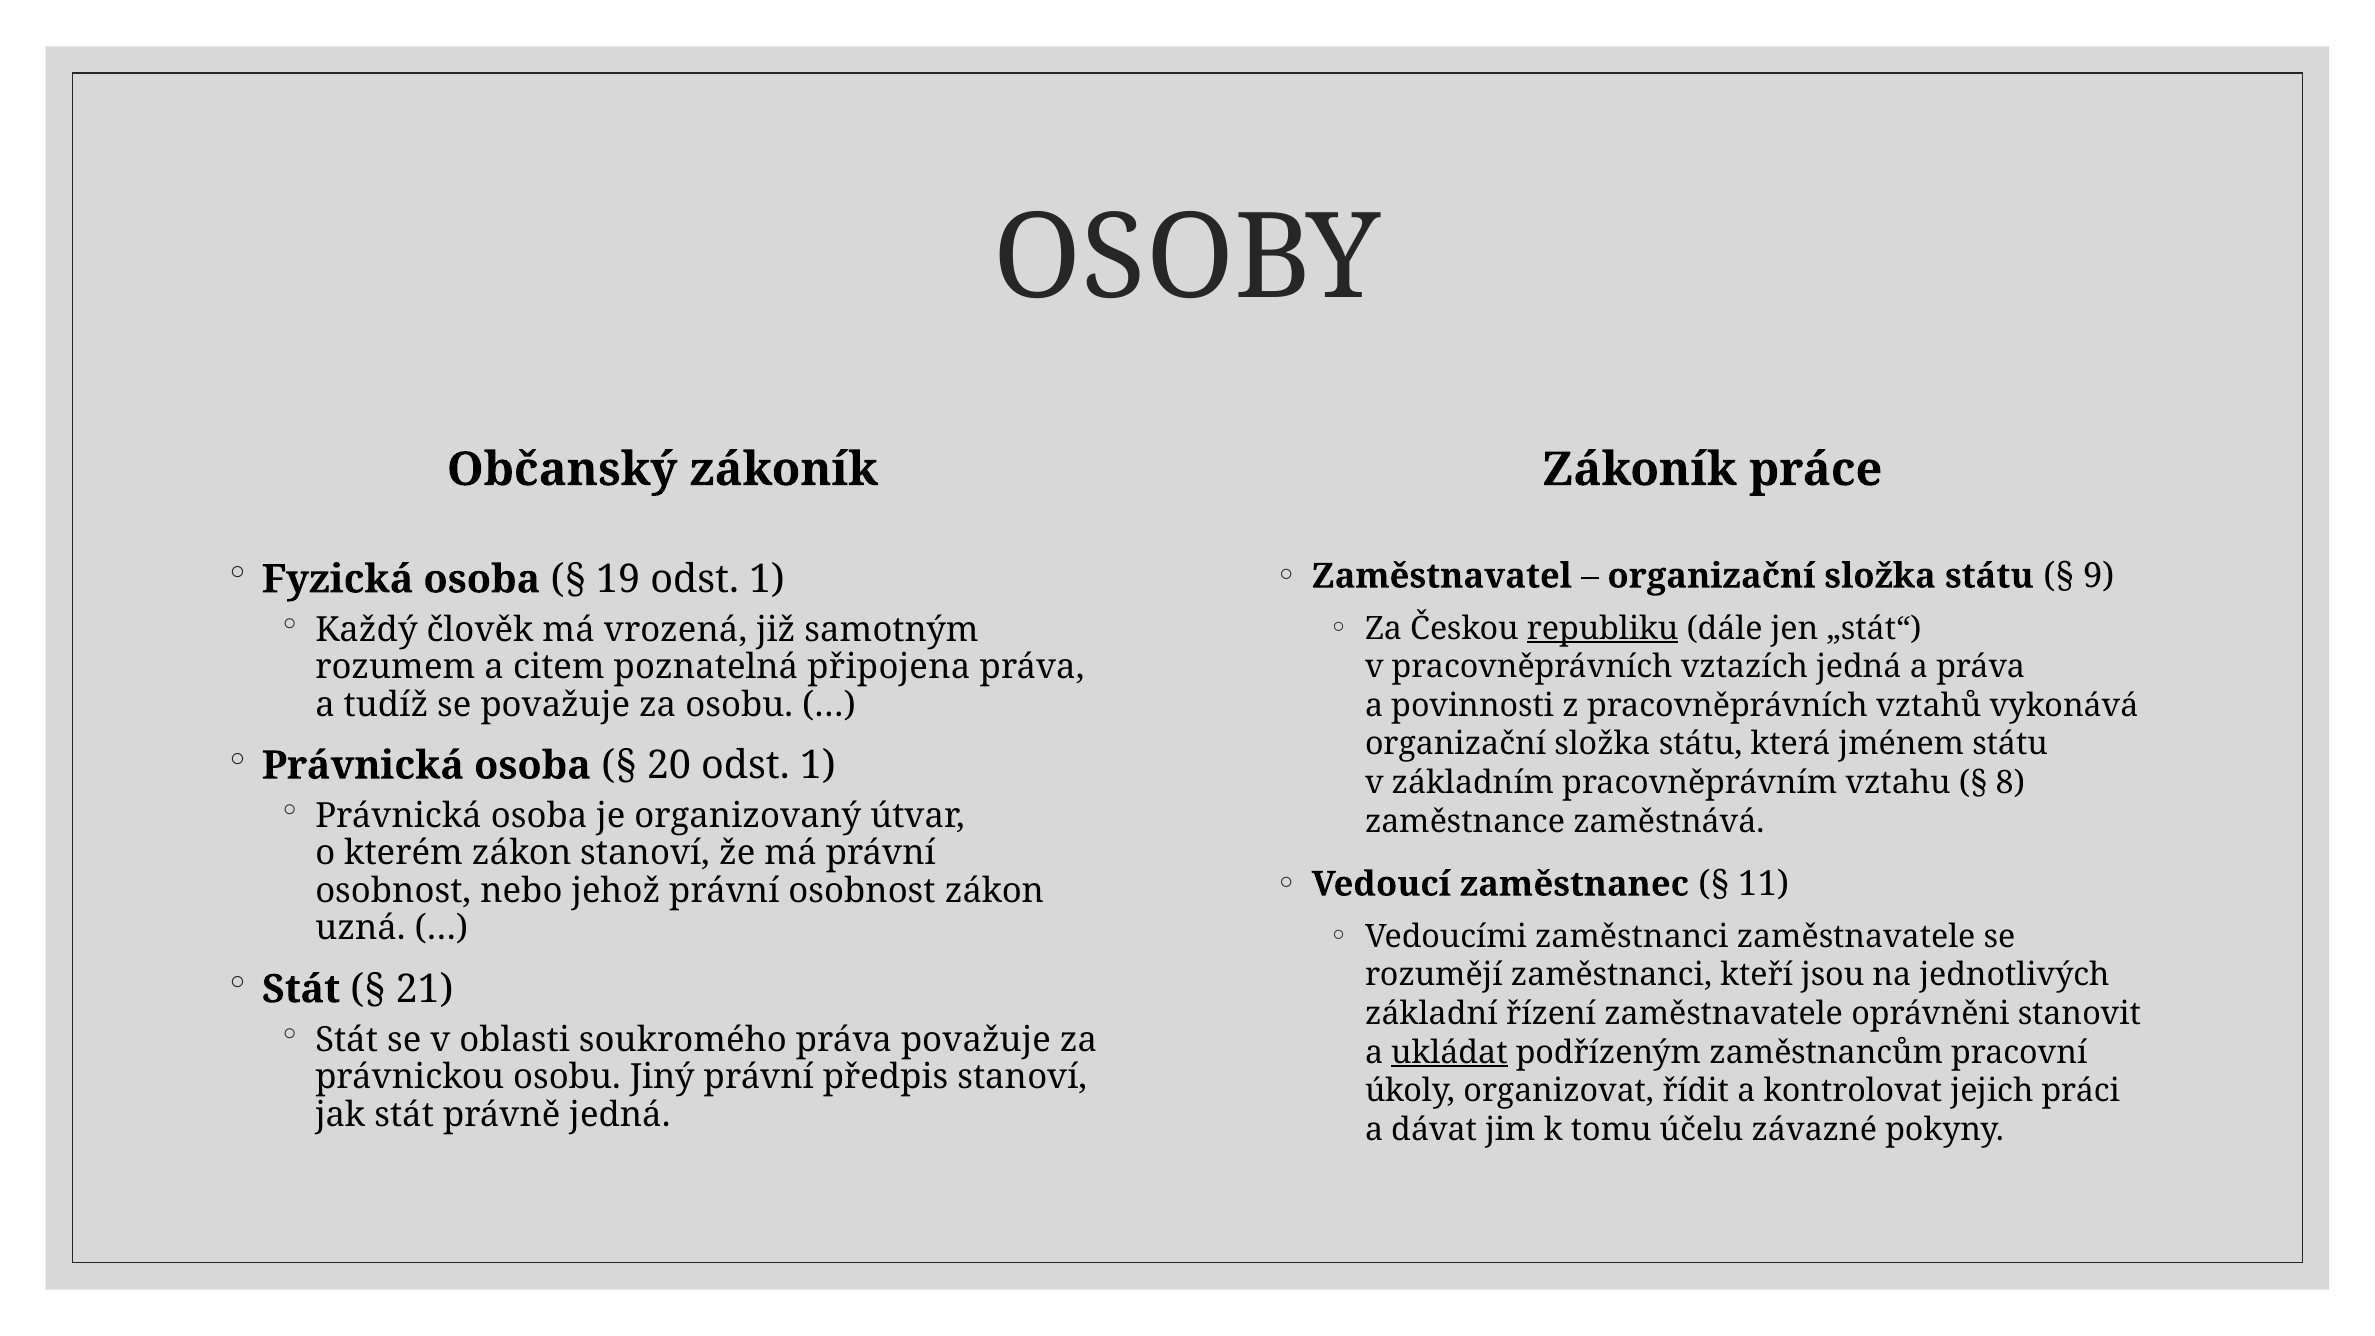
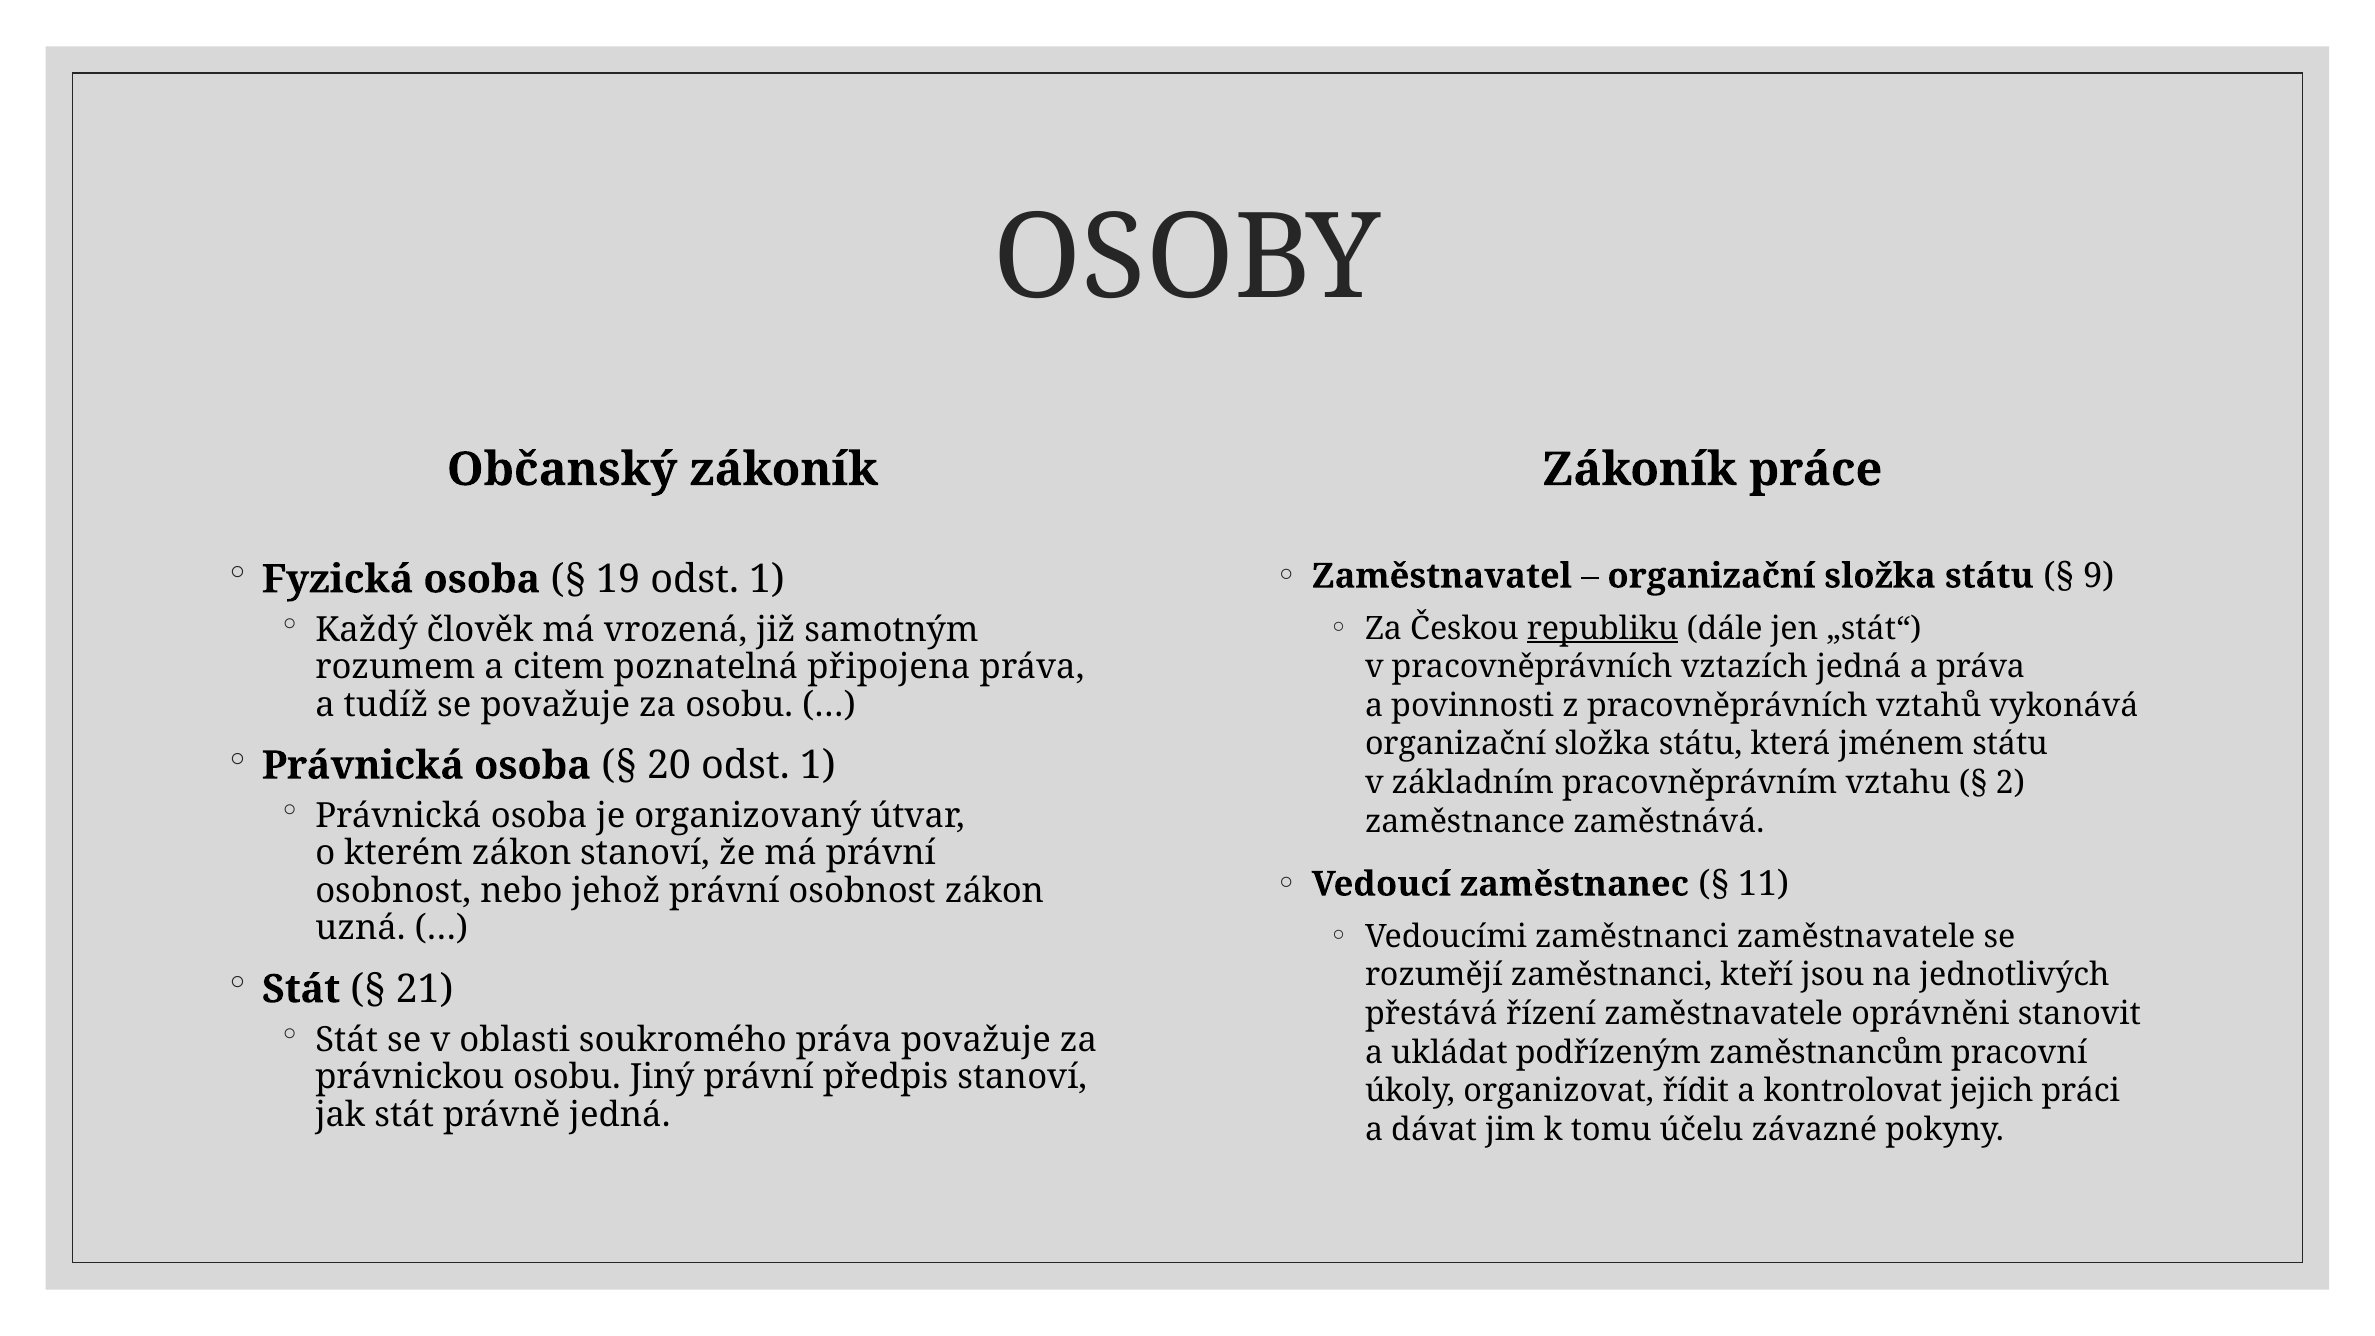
8: 8 -> 2 (2010, 783)
základní: základní -> přestává (1431, 1014)
ukládat underline: present -> none (1449, 1052)
